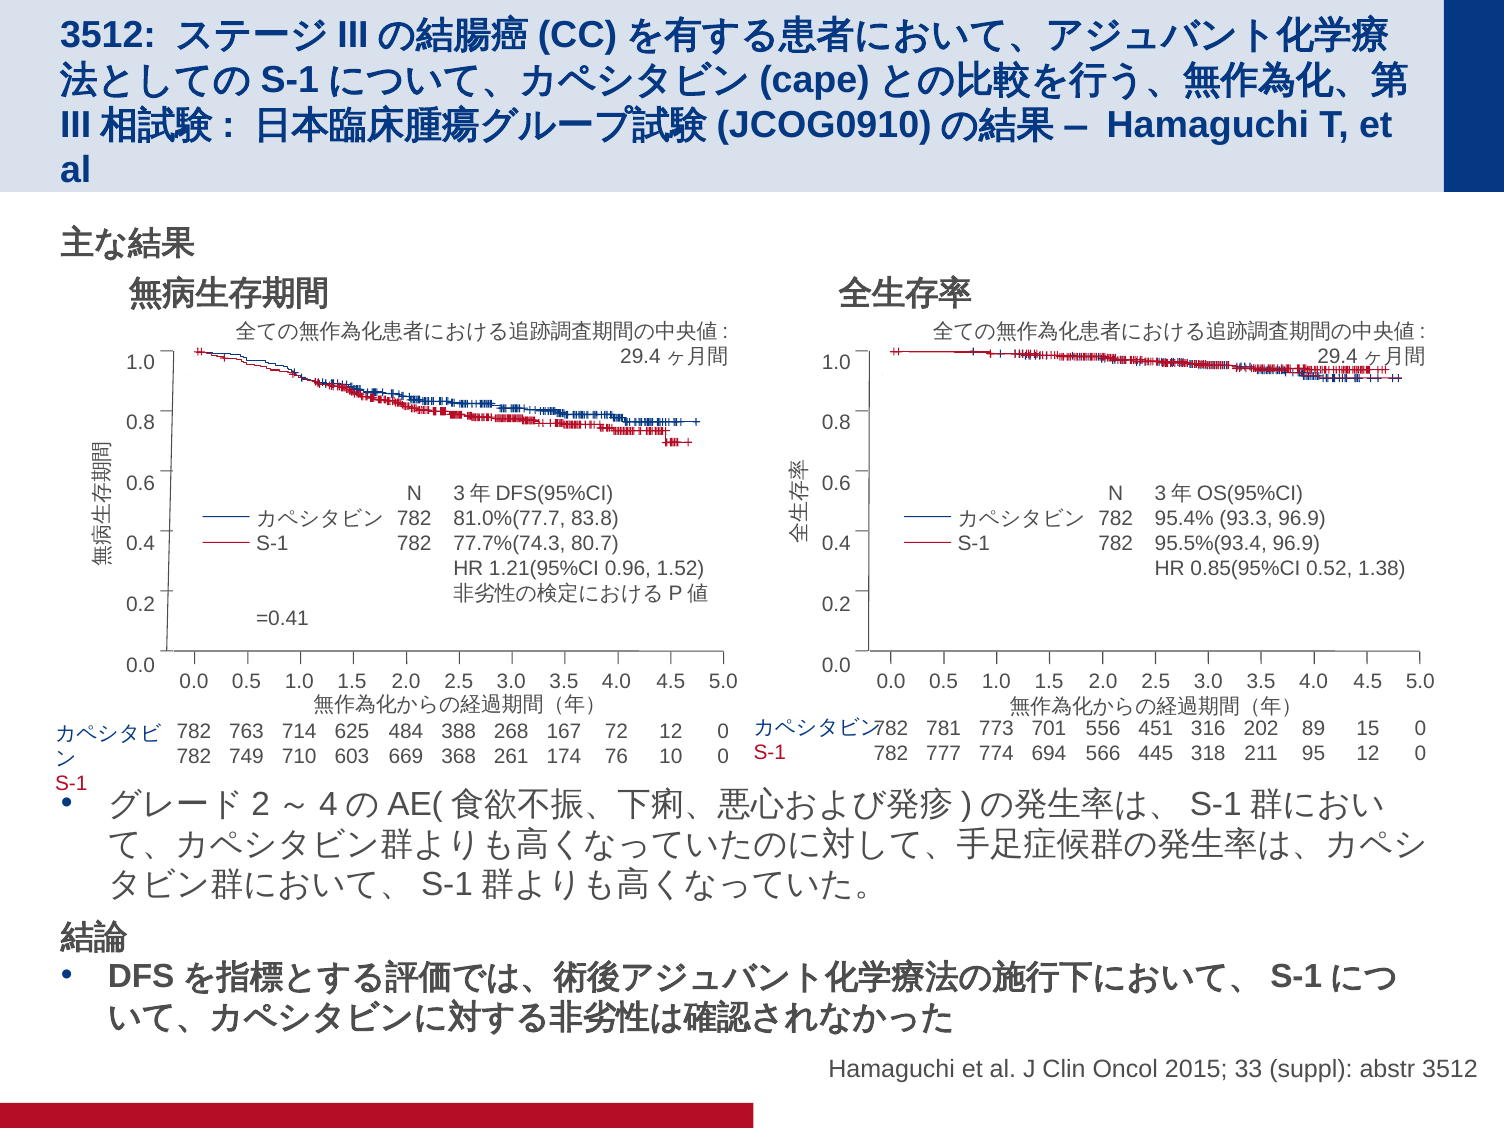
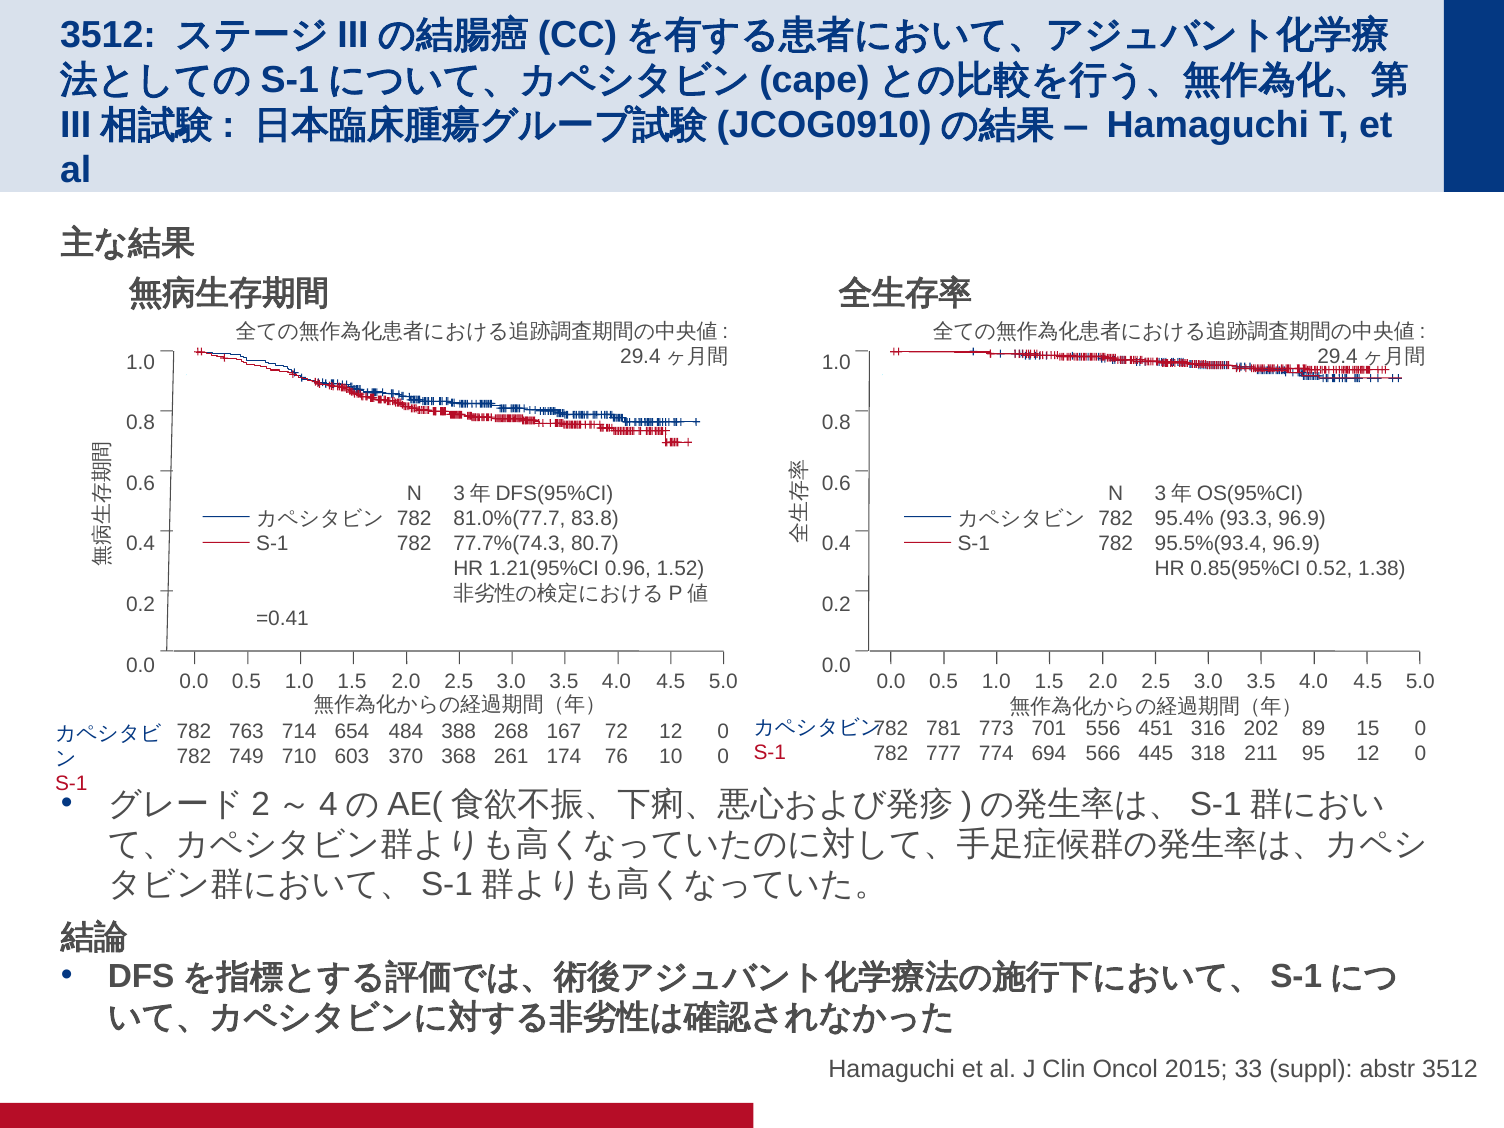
625: 625 -> 654 (352, 732)
669: 669 -> 370 (406, 757)
